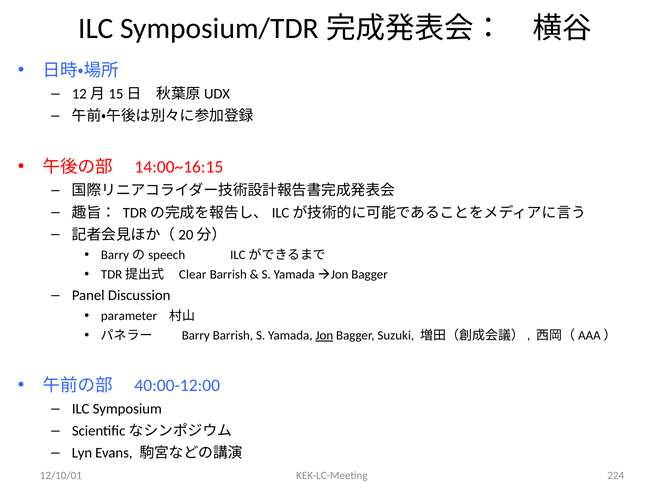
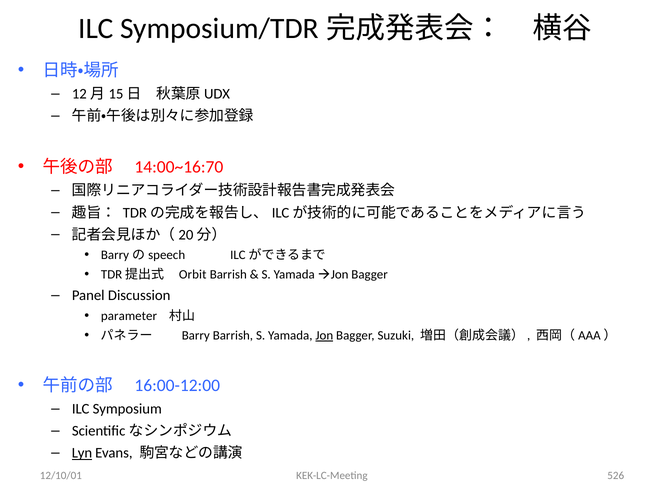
14:00~16:15: 14:00~16:15 -> 14:00~16:70 (179, 167)
Clear: Clear -> Orbit (193, 274)
40:00-12:00: 40:00-12:00 -> 16:00-12:00 (177, 385)
Lyn underline: none -> present (82, 453)
224: 224 -> 526 (616, 475)
